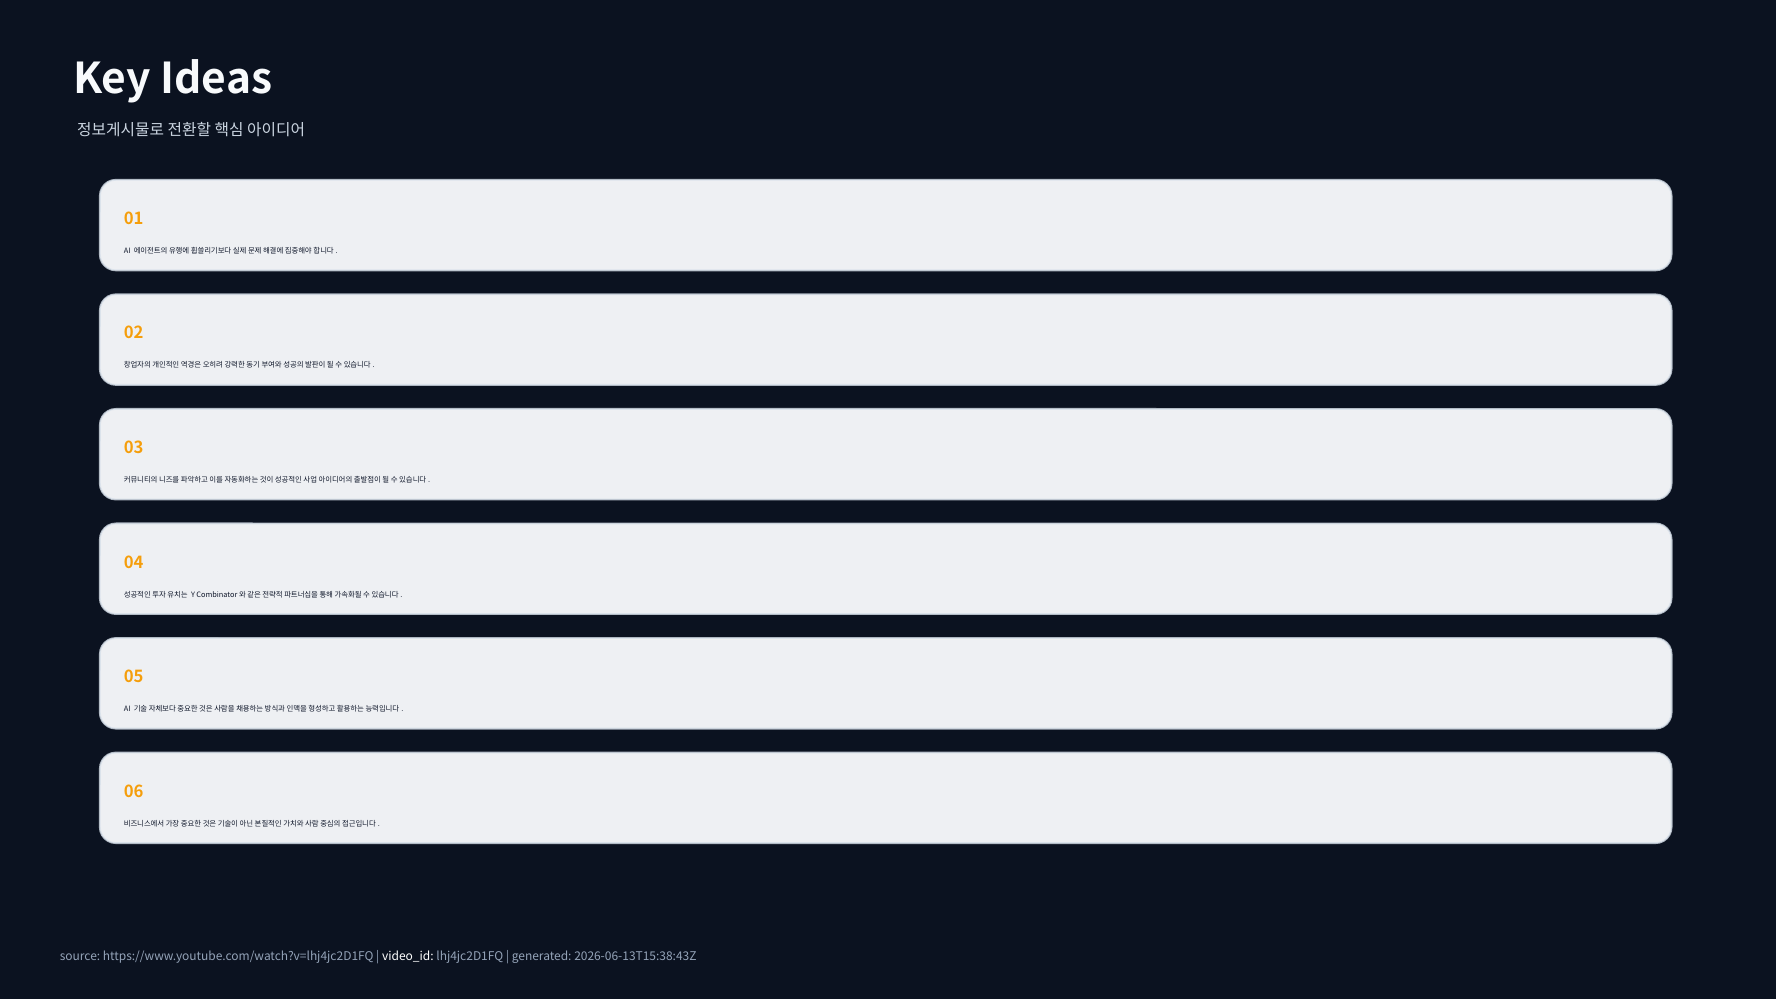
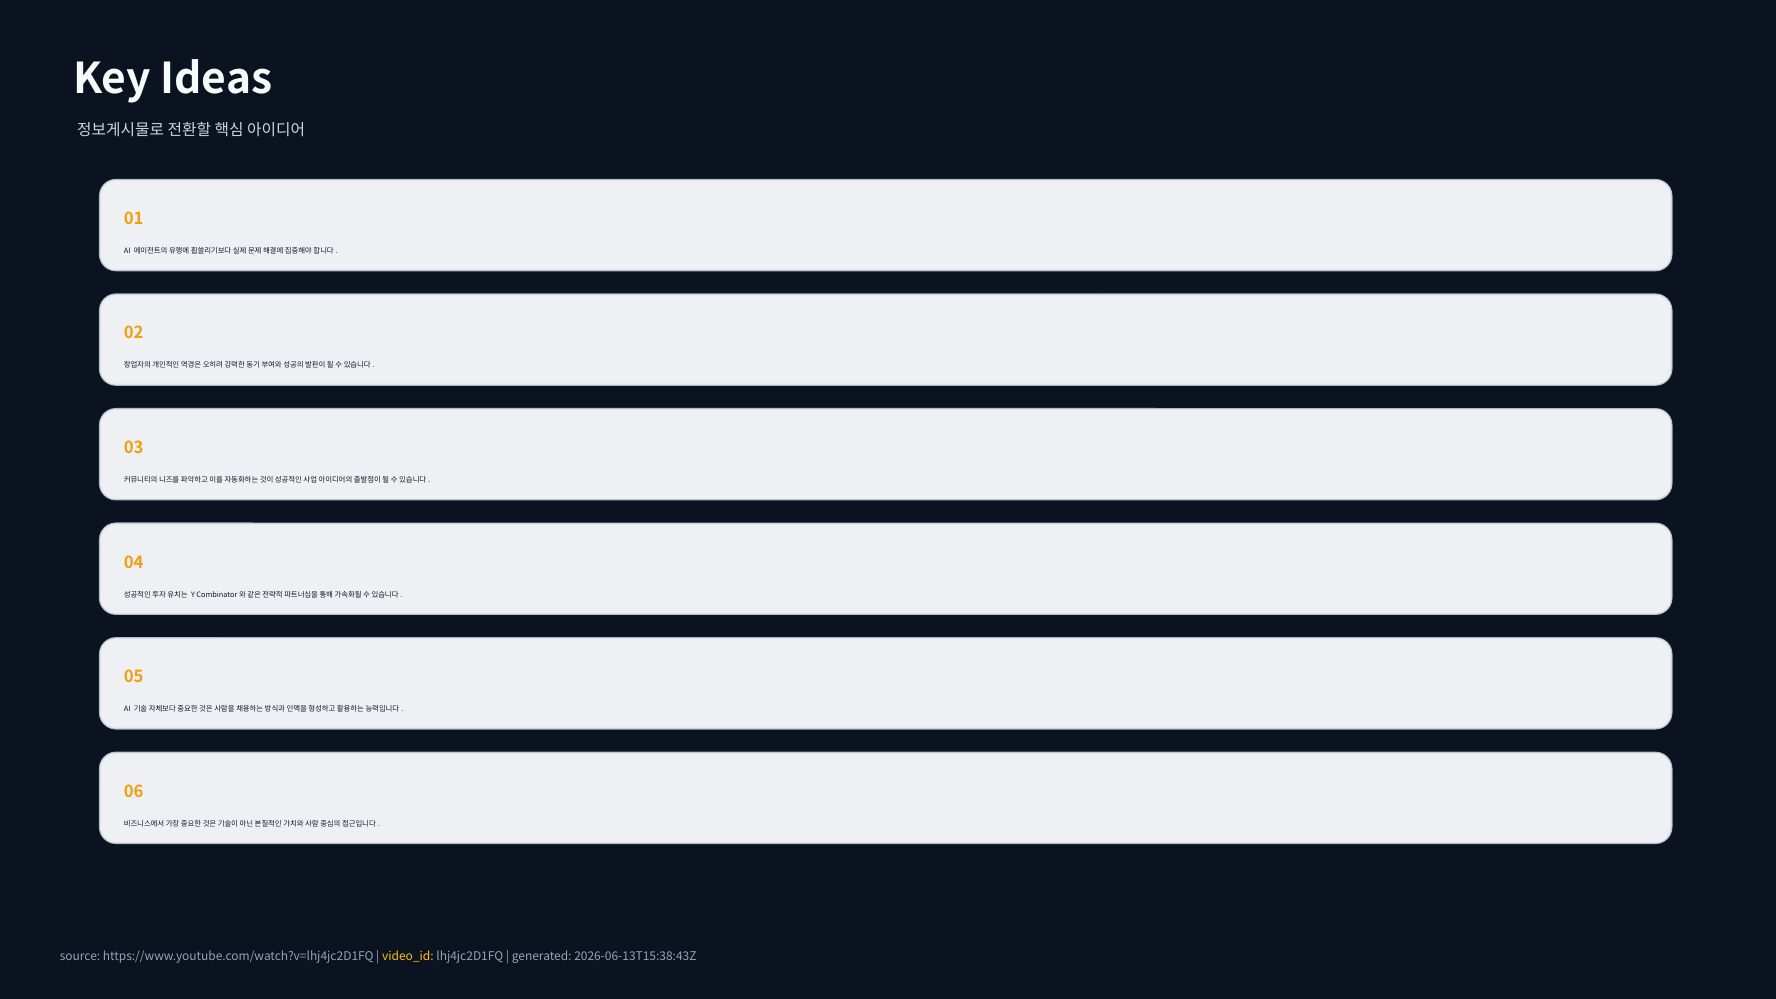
video_id colour: white -> yellow (408, 957)
